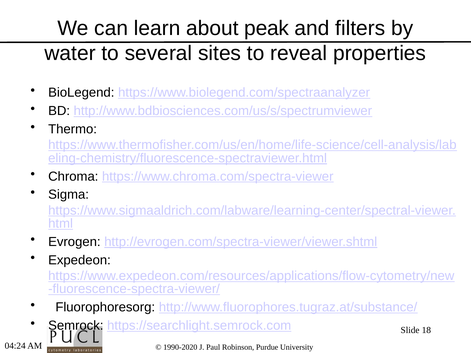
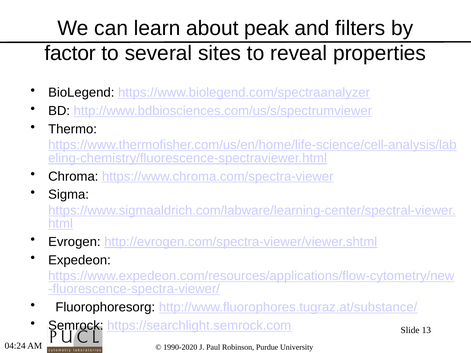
water: water -> factor (70, 53)
18: 18 -> 13 (426, 330)
